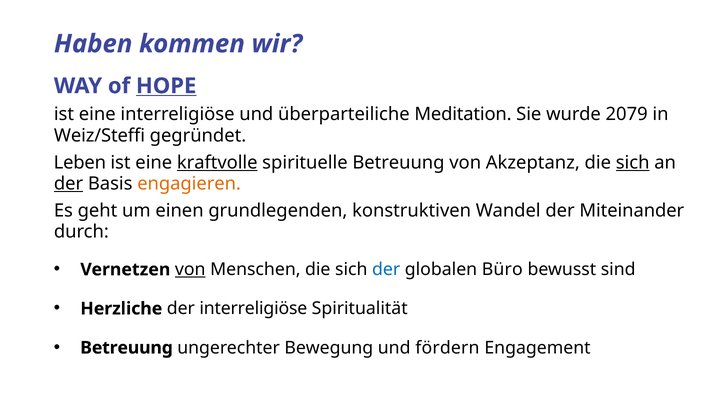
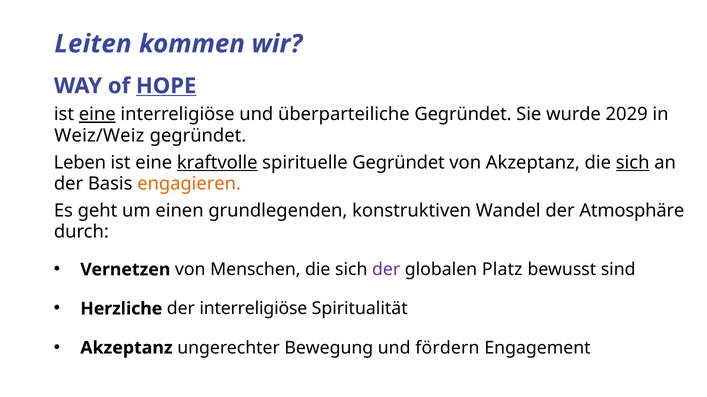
Haben: Haben -> Leiten (93, 44)
eine underline: none -> present (97, 115)
überparteiliche Meditation: Meditation -> Gegründet (463, 115)
2079: 2079 -> 2029 (627, 115)
Weiz/Steffi: Weiz/Steffi -> Weiz/Weiz (99, 136)
spirituelle Betreuung: Betreuung -> Gegründet (399, 163)
der underline: present -> none (69, 184)
Miteinander: Miteinander -> Atmosphäre (632, 211)
von underline: present -> none (190, 270)
der colour: blue -> purple (386, 270)
Büro: Büro -> Platz (502, 270)
Betreuung: Betreuung -> Akzeptanz (126, 348)
